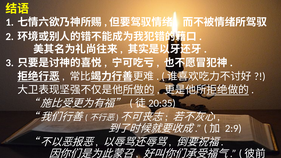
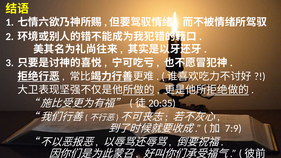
2:9: 2:9 -> 7:9 (233, 129)
